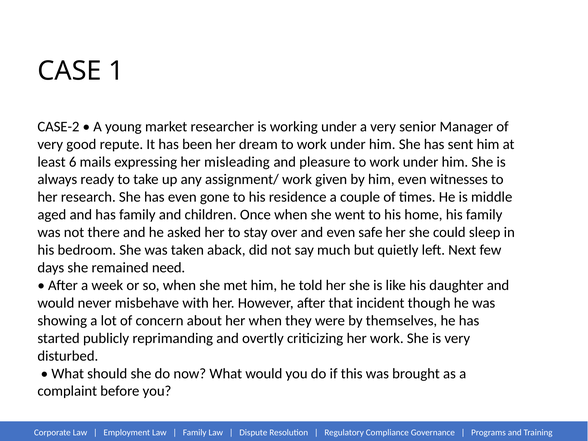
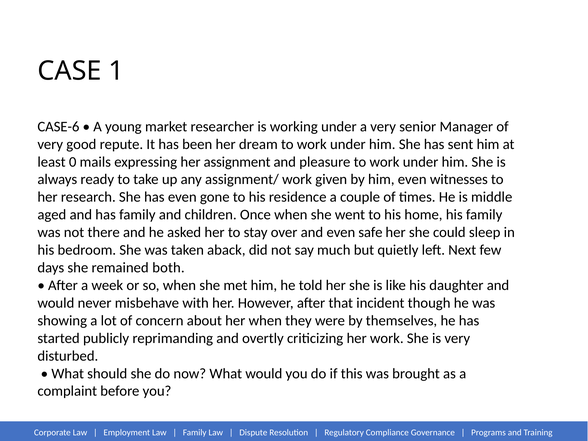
CASE-2: CASE-2 -> CASE-6 (58, 127)
6: 6 -> 0 (73, 162)
misleading: misleading -> assignment (237, 162)
need: need -> both (168, 268)
